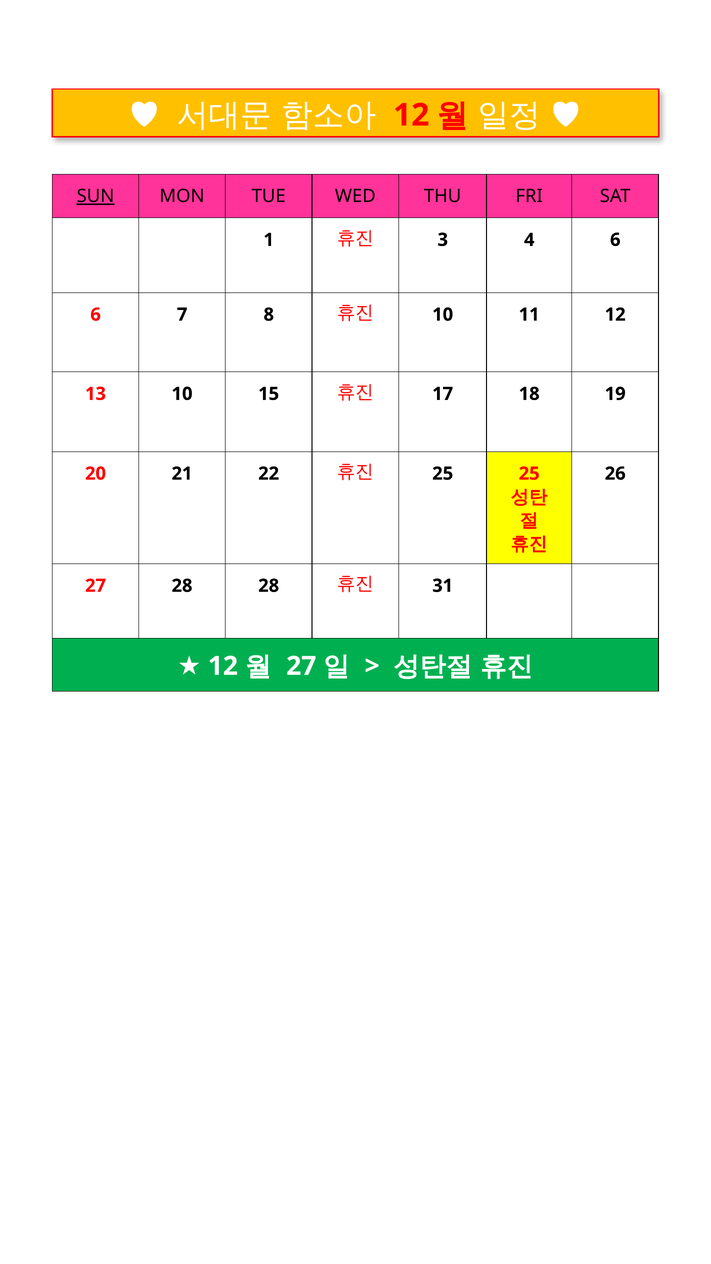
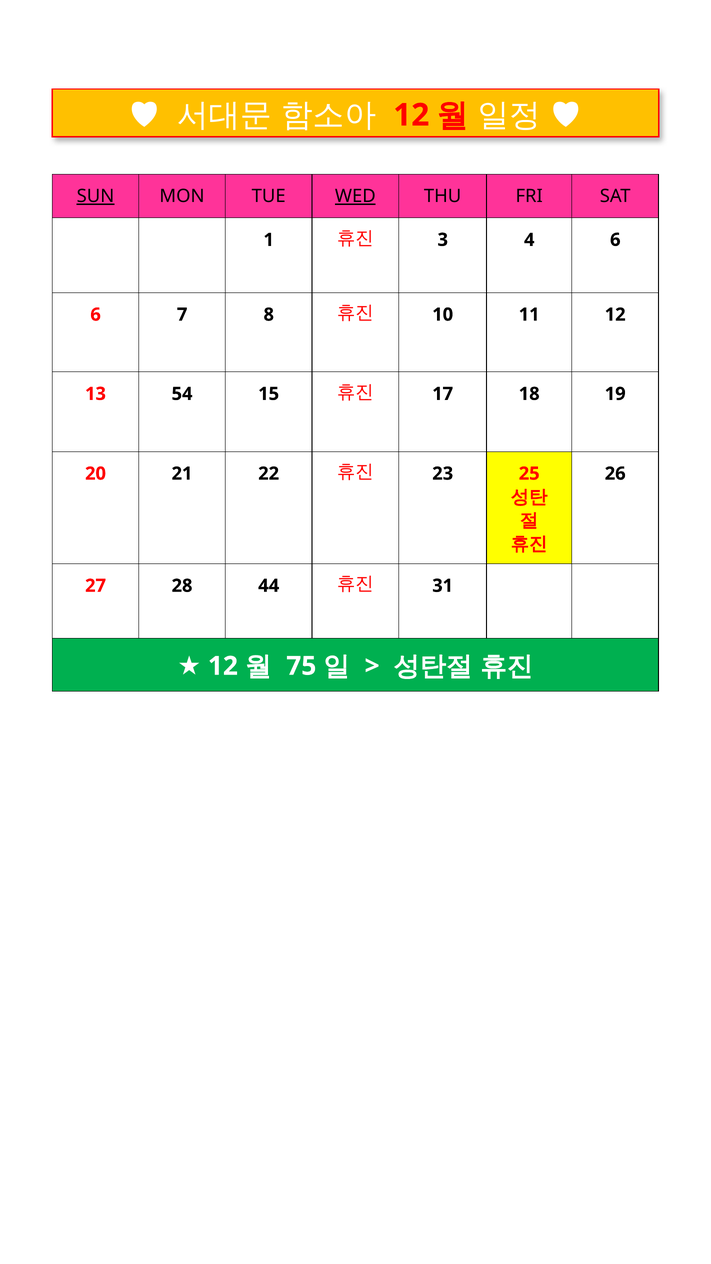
WED underline: none -> present (355, 196)
13 10: 10 -> 54 (182, 394)
25: 25 -> 23 (443, 474)
28 28: 28 -> 44 (269, 586)
27: 27 -> 75 (301, 666)
